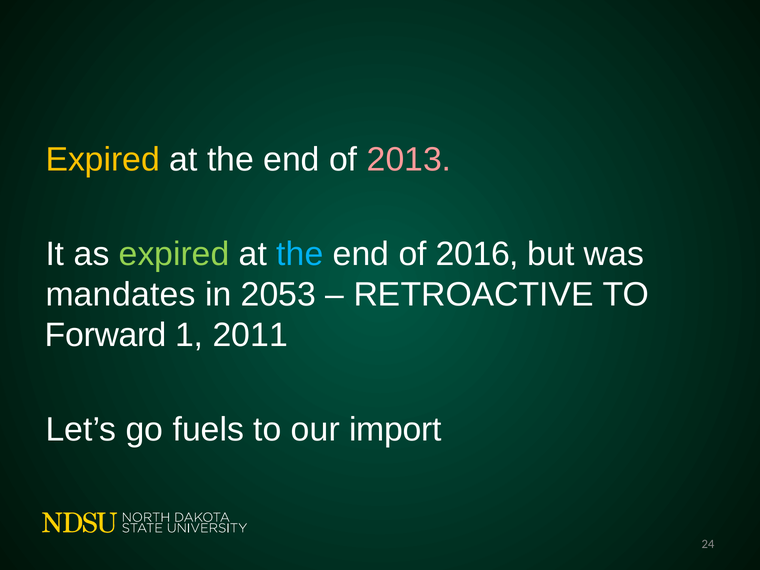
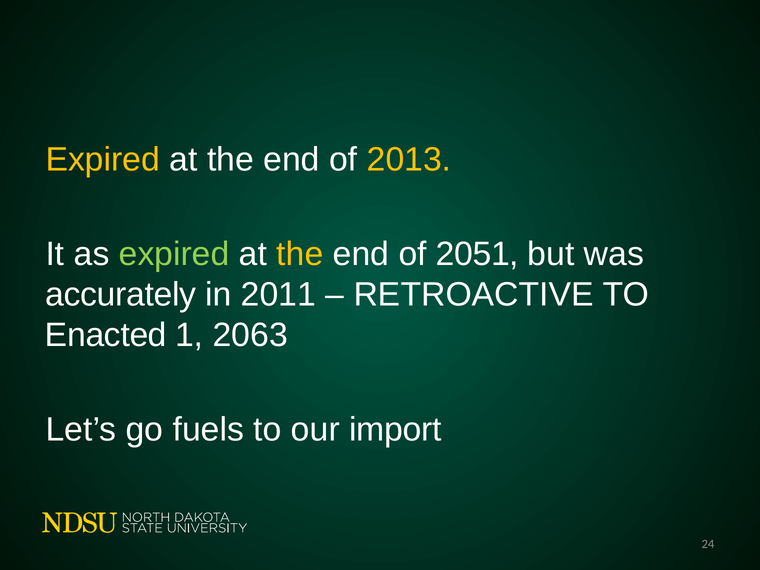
2013 colour: pink -> yellow (409, 159)
the colour: light blue -> yellow (300, 254)
2016: 2016 -> 2051 (477, 254)
mandates: mandates -> accurately (121, 295)
2053: 2053 -> 2011 (278, 295)
Forward: Forward -> Enacted (106, 335)
2011: 2011 -> 2063 (250, 335)
